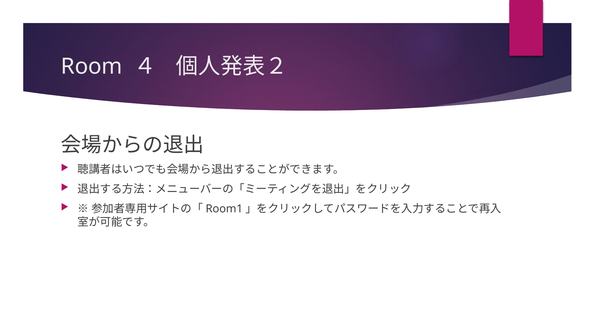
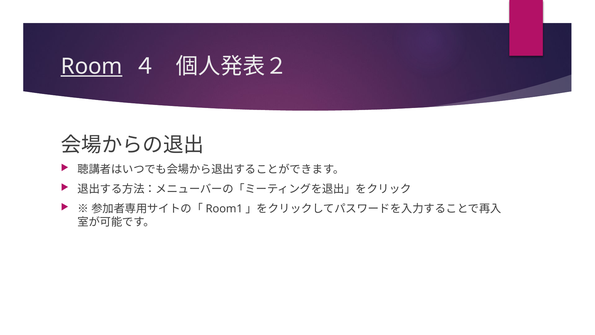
Room underline: none -> present (92, 66)
